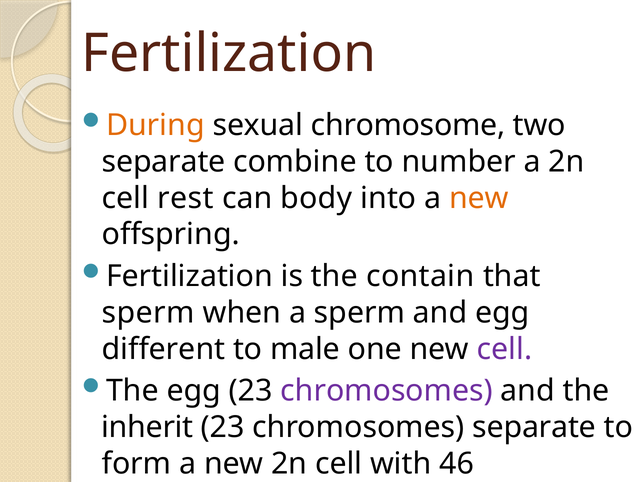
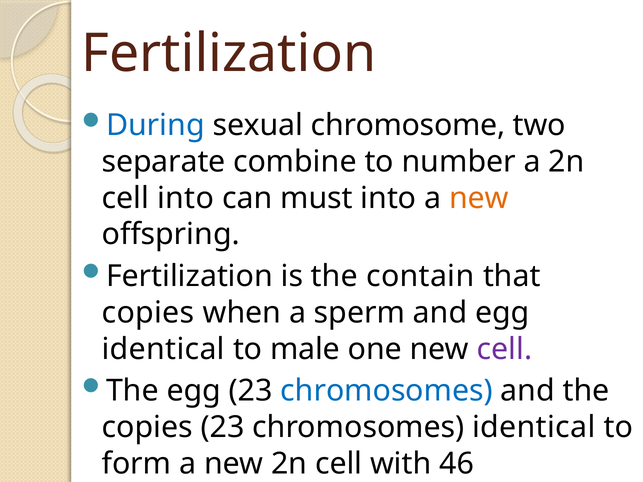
During colour: orange -> blue (155, 125)
cell rest: rest -> into (186, 198)
body: body -> must (317, 198)
sperm: sperm -> copies (148, 313)
different: different -> identical (163, 349)
chromosomes colour: purple -> blue (387, 391)
inherit: inherit -> copies (147, 427)
chromosomes separate: separate -> identical (534, 427)
